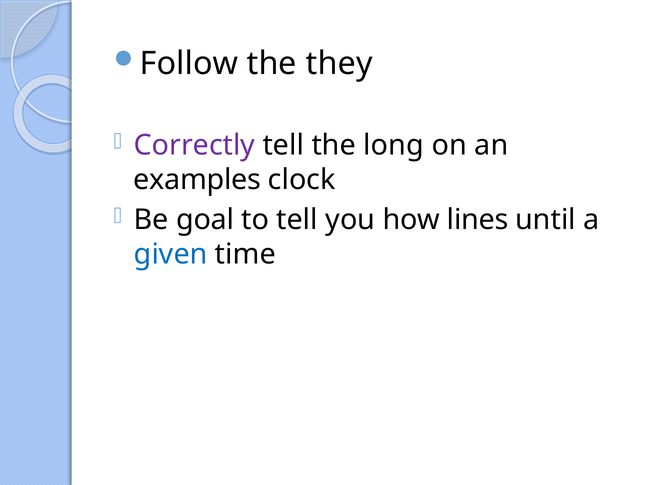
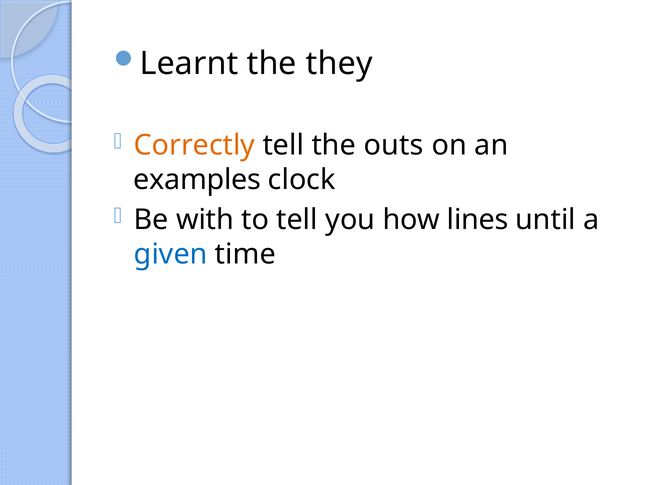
Follow: Follow -> Learnt (189, 64)
Correctly colour: purple -> orange (194, 145)
long: long -> outs (394, 145)
goal: goal -> with (205, 220)
